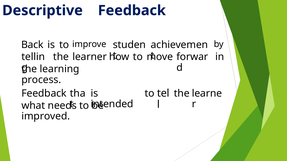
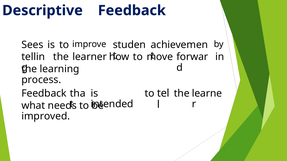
Back: Back -> Sees (32, 45)
